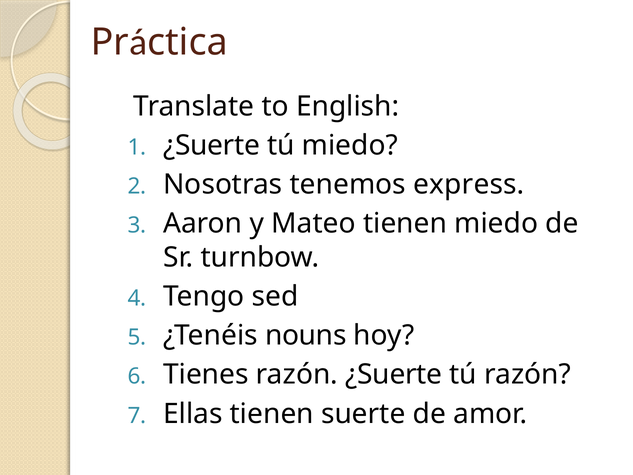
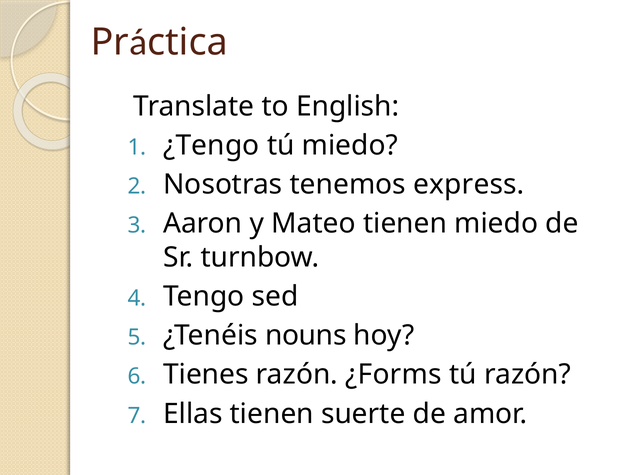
¿Suerte: ¿Suerte -> ¿Tengo (211, 145)
razón ¿Suerte: ¿Suerte -> ¿Forms (393, 374)
